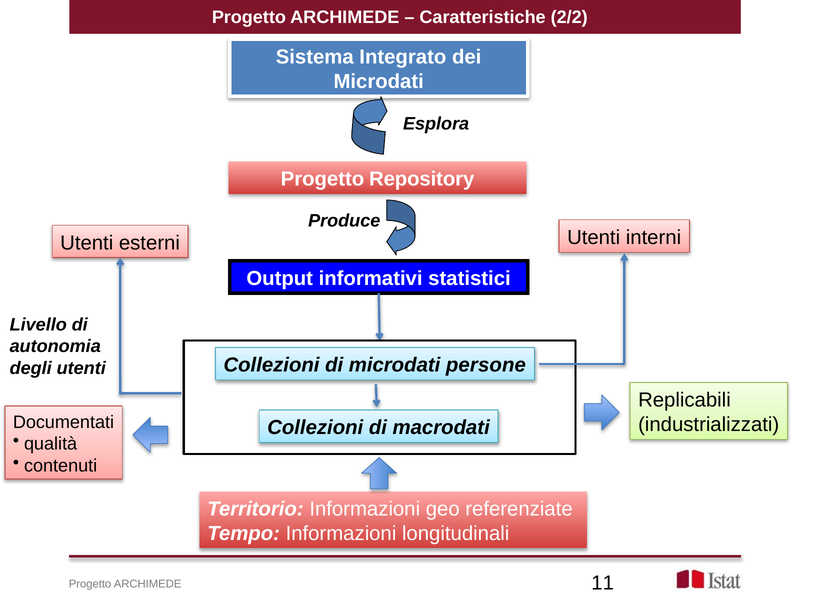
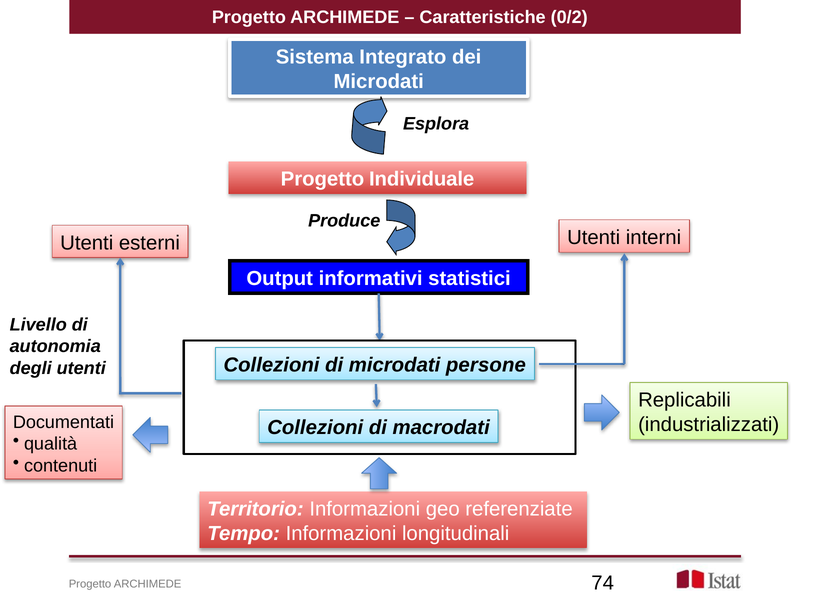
2/2: 2/2 -> 0/2 (569, 17)
Repository: Repository -> Individuale (422, 179)
11: 11 -> 74 (603, 583)
